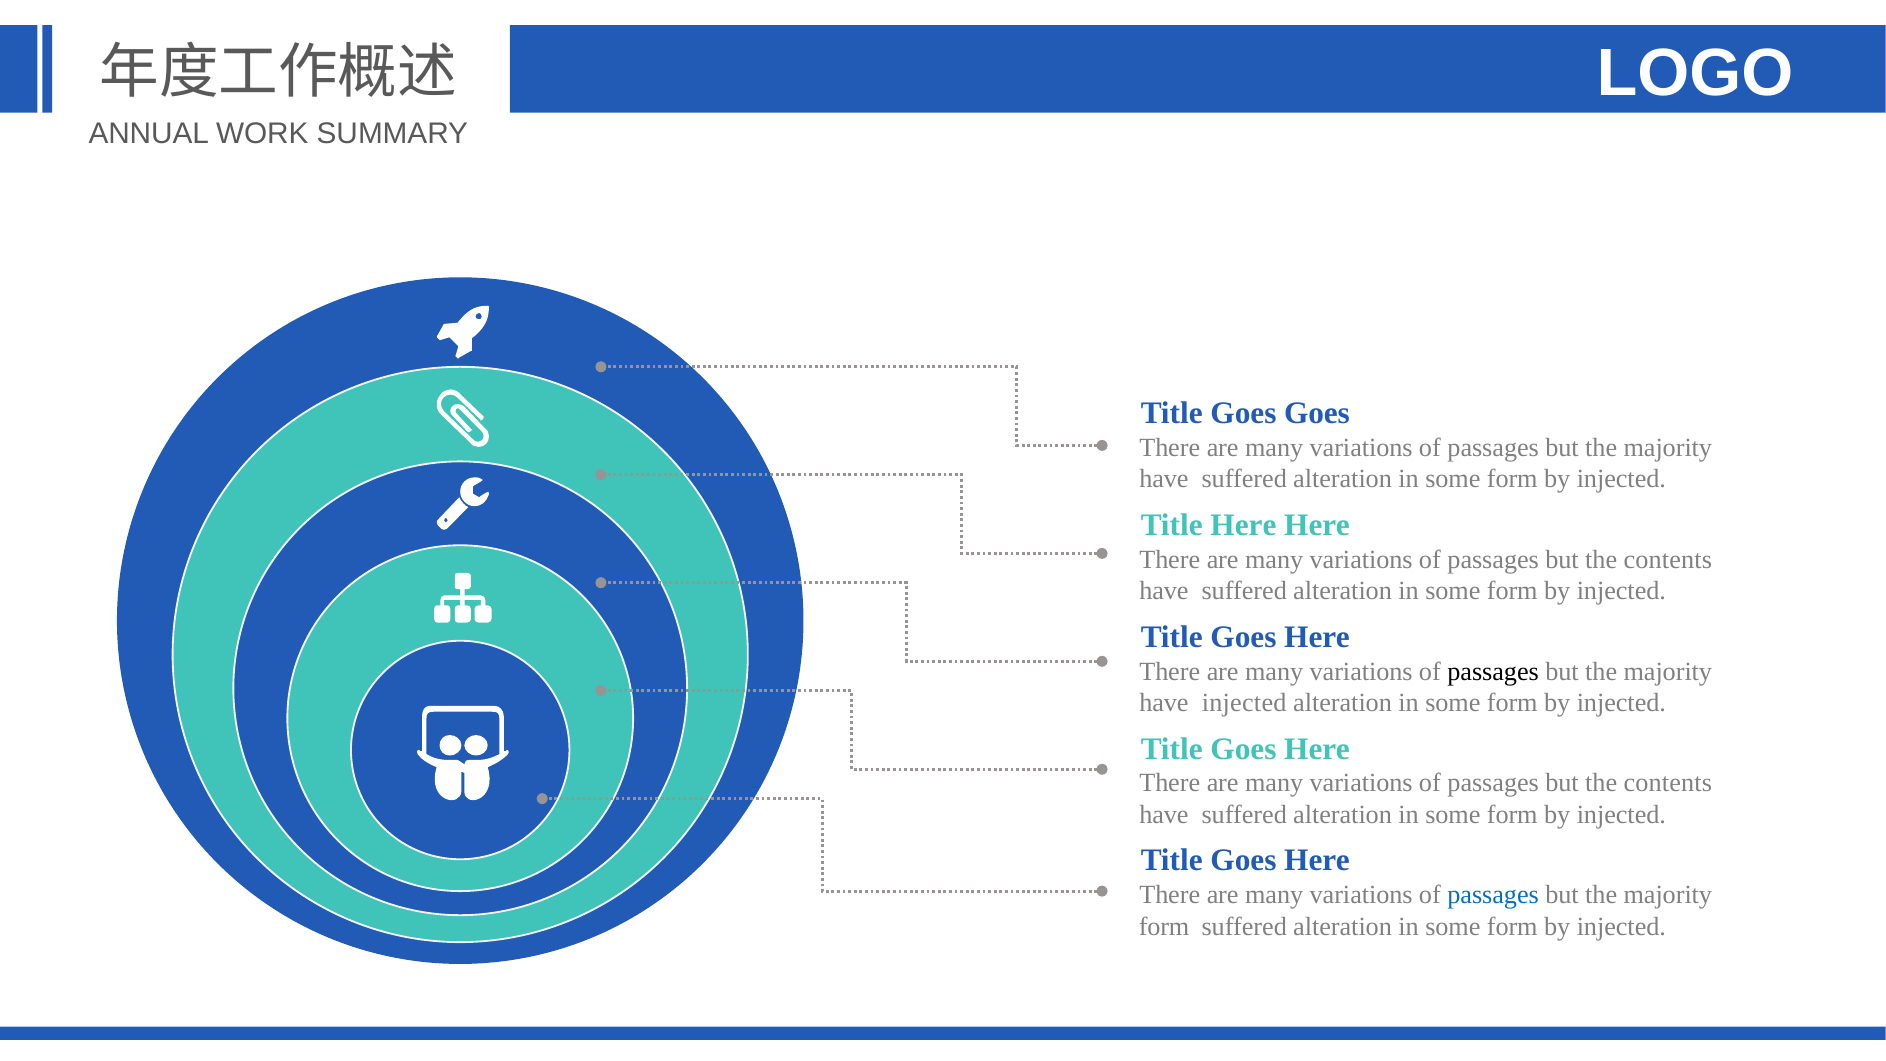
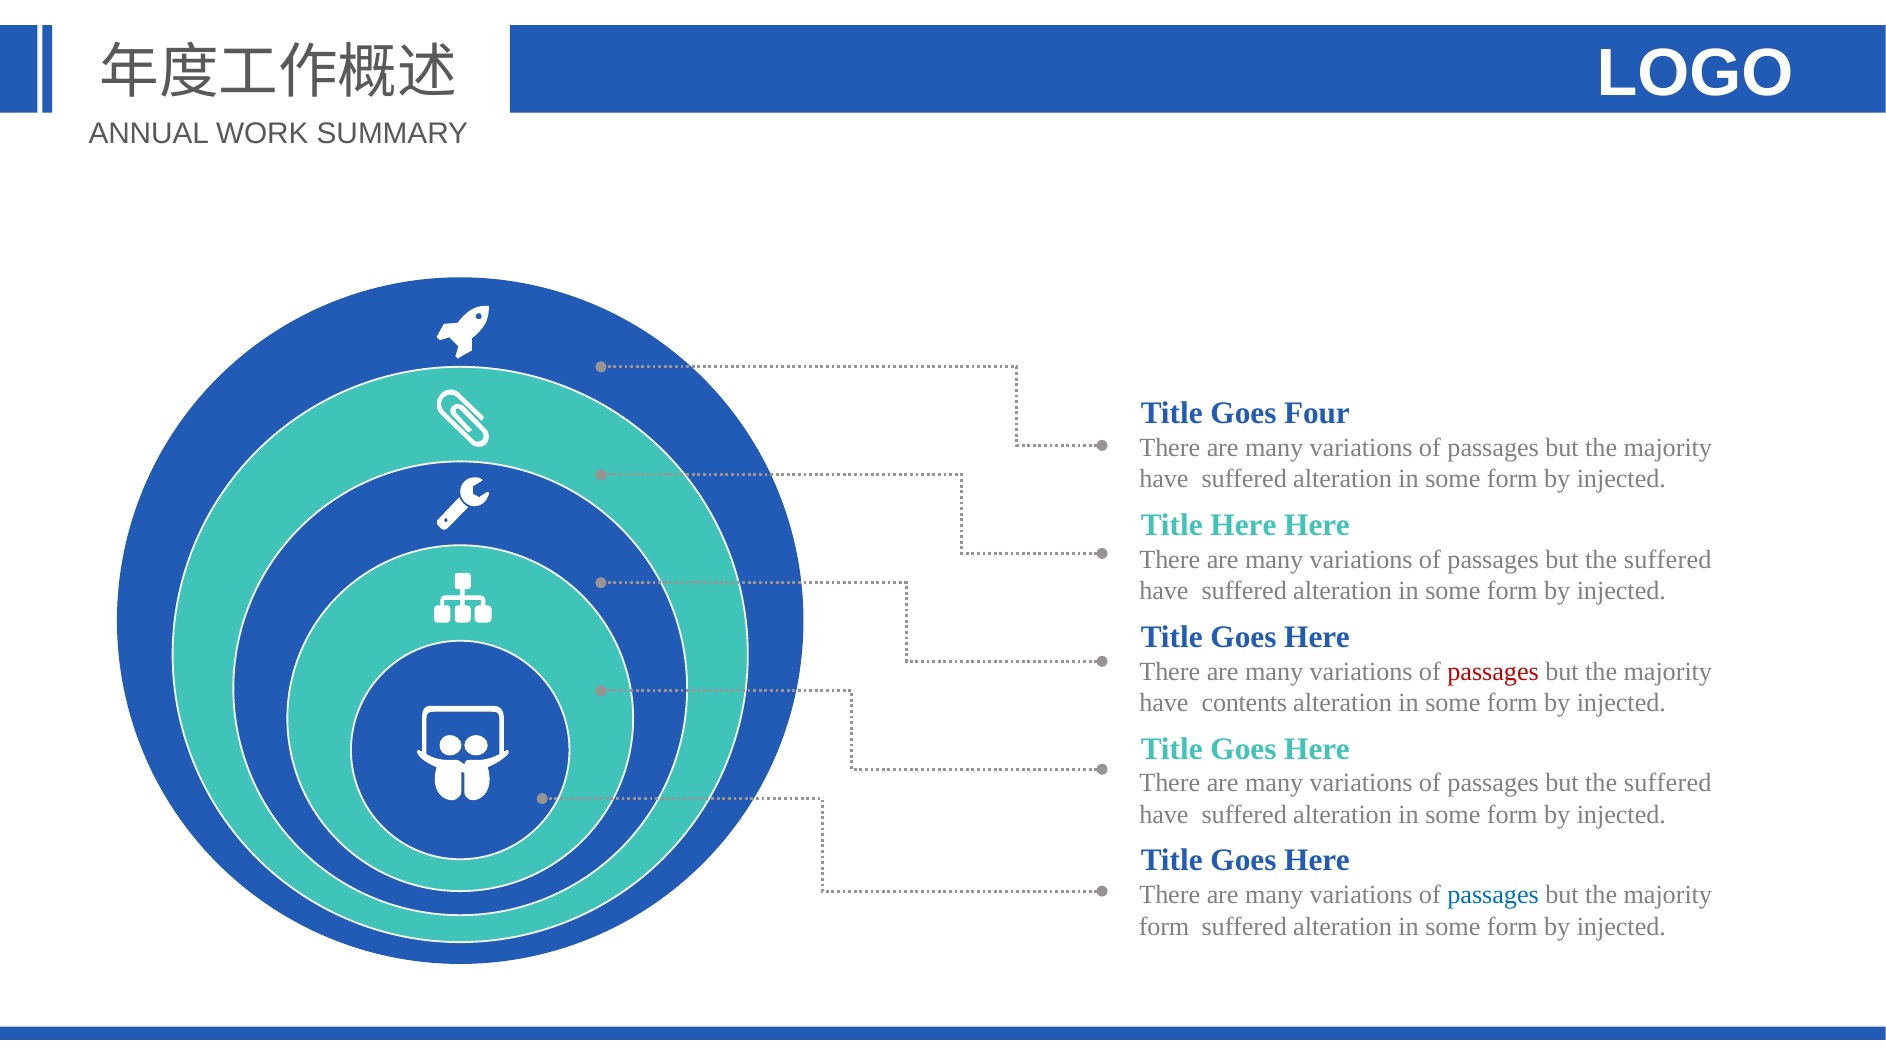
Goes Goes: Goes -> Four (1317, 413)
contents: contents -> suffered (1668, 559)
passages colour: black -> red (1493, 671)
have injected: injected -> contents (1244, 703)
contents: contents -> suffered (1668, 783)
